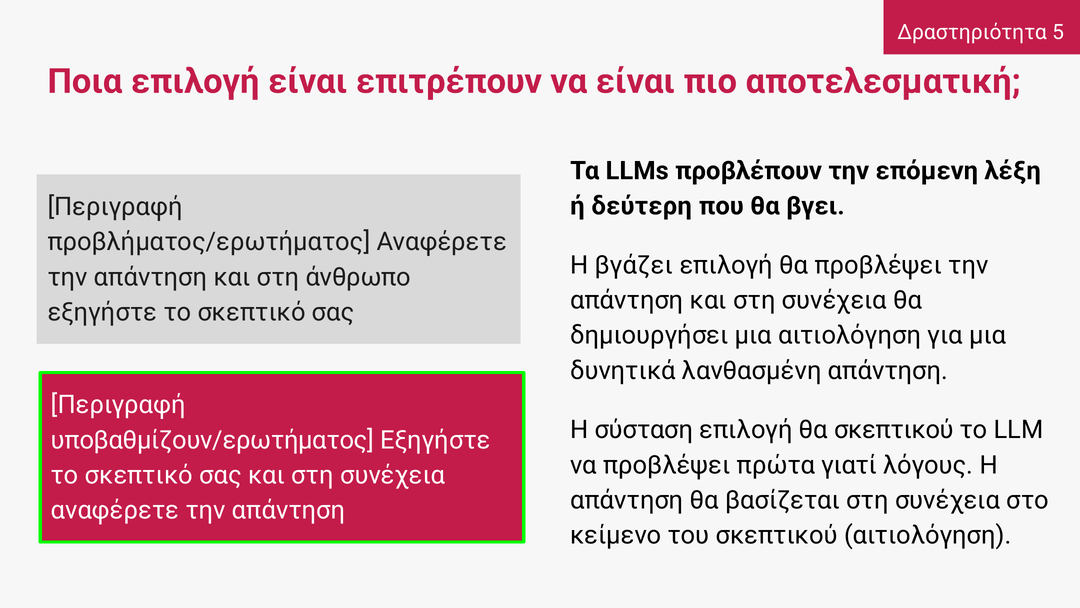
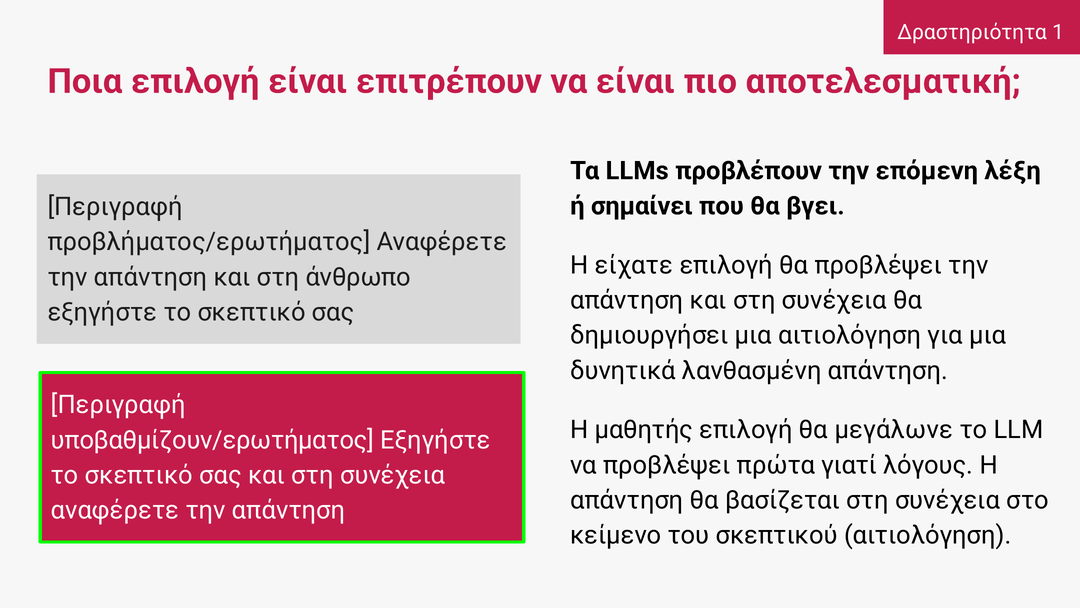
5: 5 -> 1 (1058, 32)
δεύτερη: δεύτερη -> σημαίνει (642, 206)
βγάζει: βγάζει -> είχατε (634, 265)
σύσταση: σύσταση -> μαθητής (644, 430)
θα σκεπτικού: σκεπτικού -> μεγάλωνε (894, 430)
